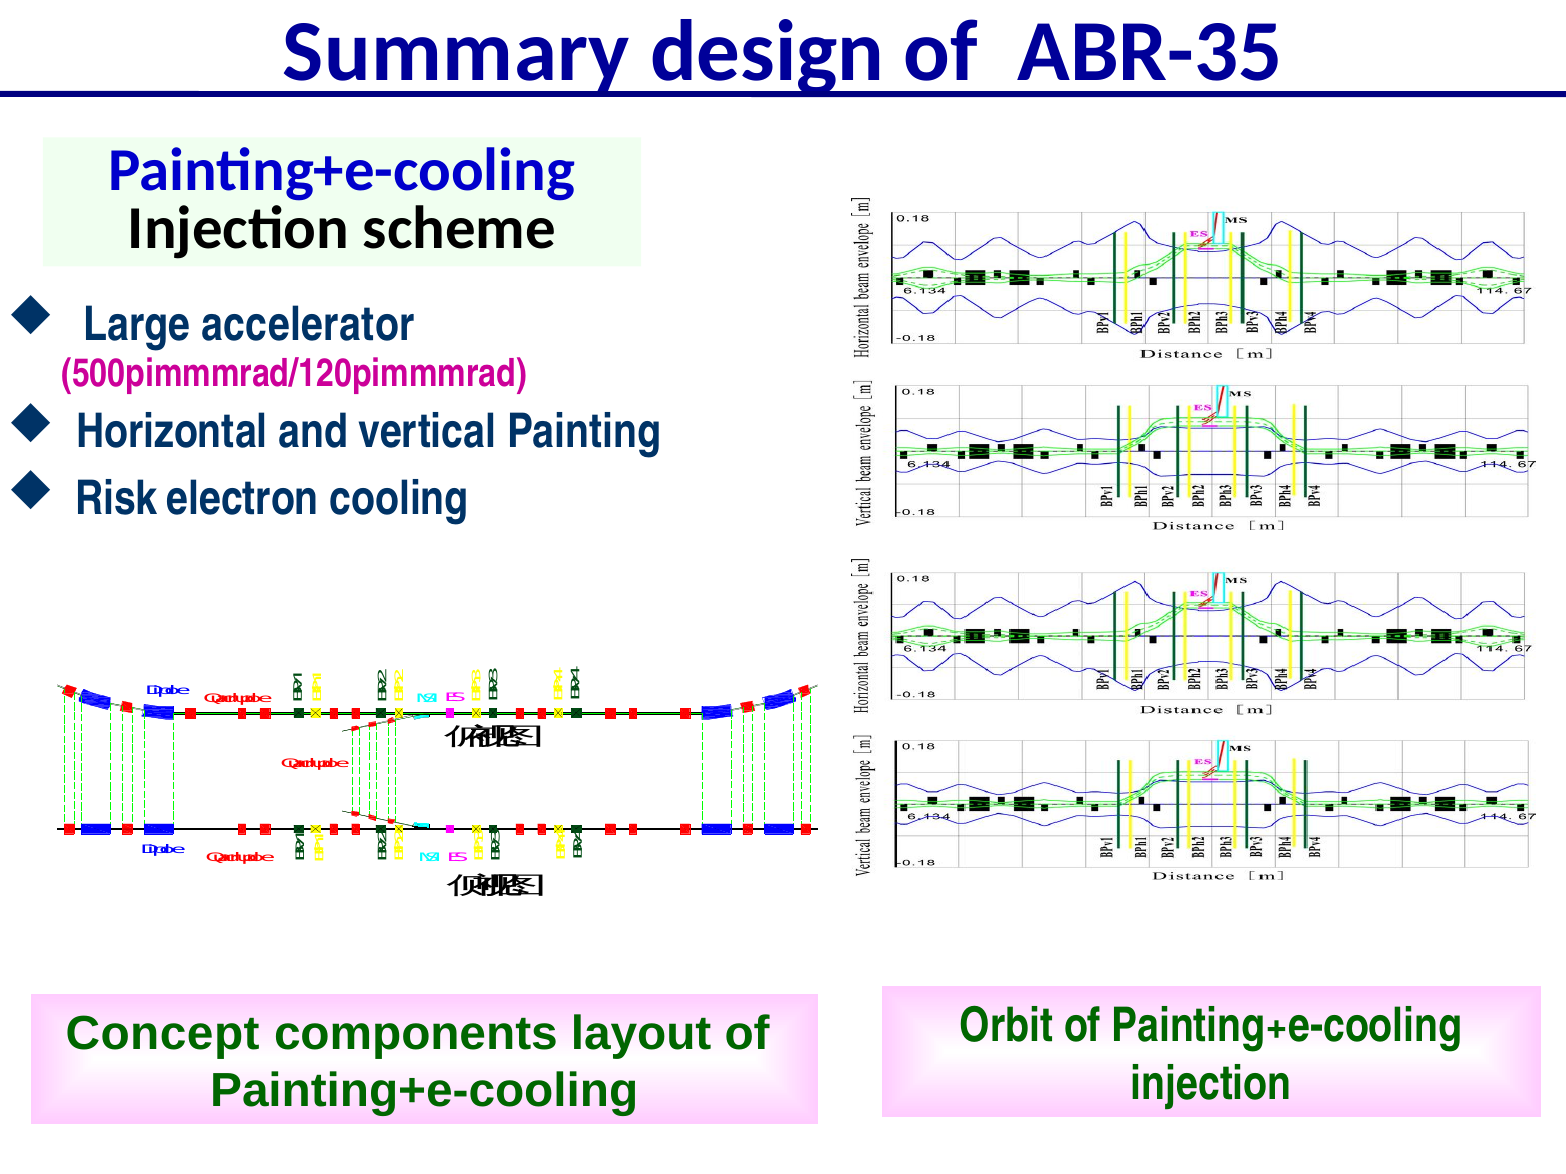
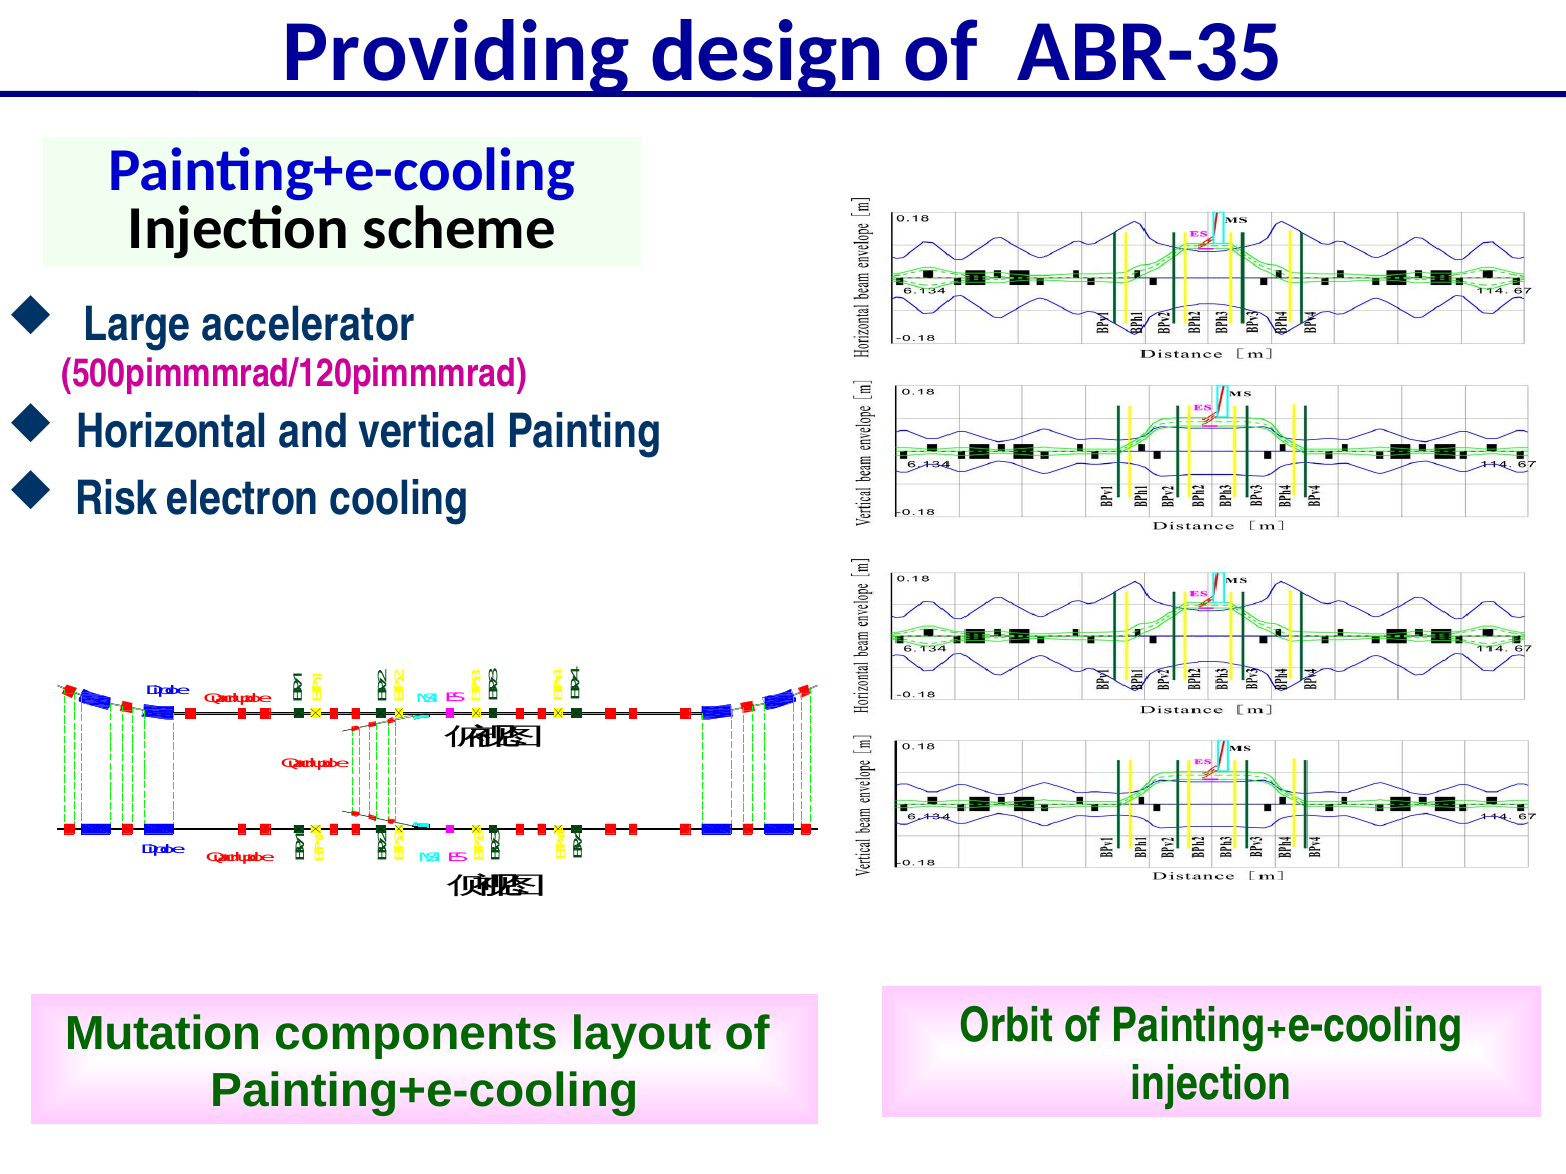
Summary: Summary -> Providing (456, 52)
Concept: Concept -> Mutation (163, 1034)
